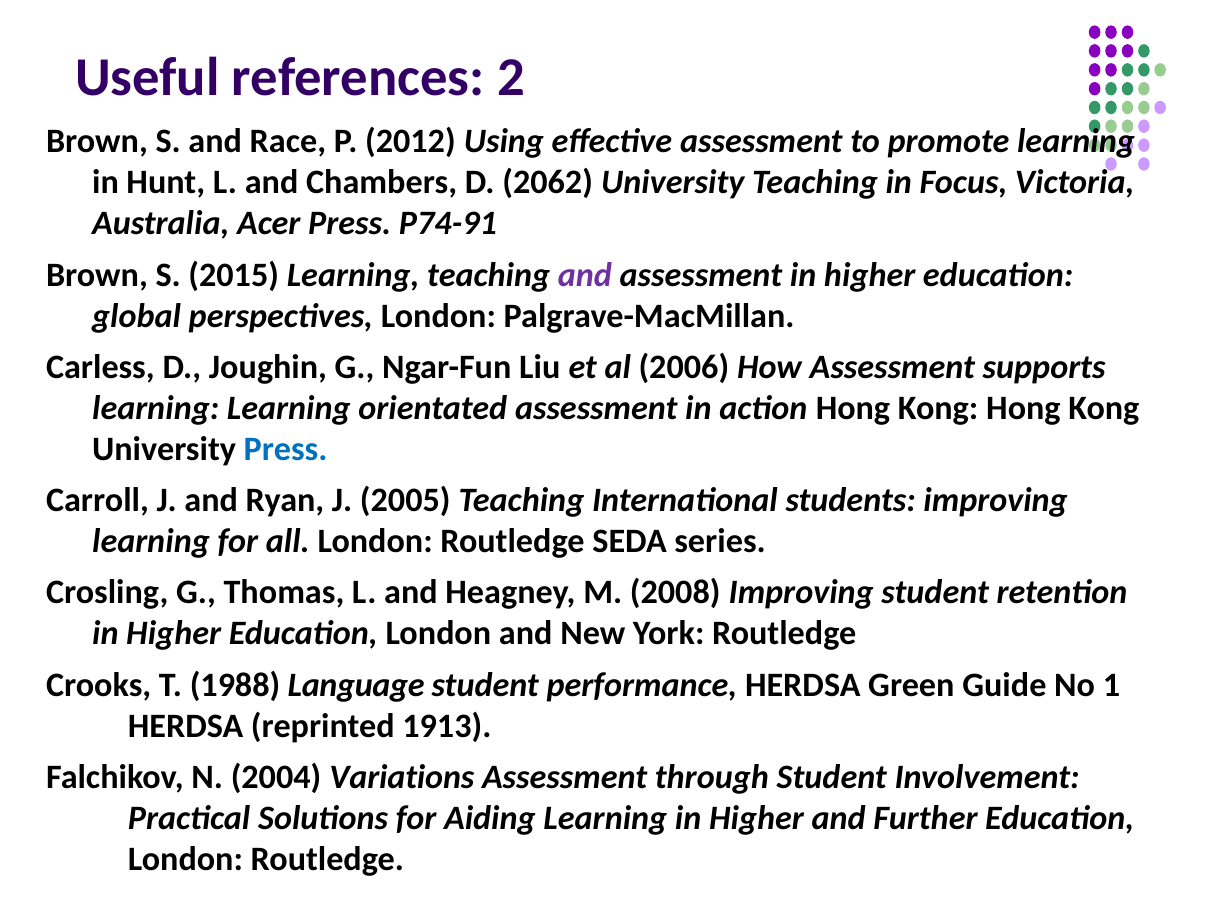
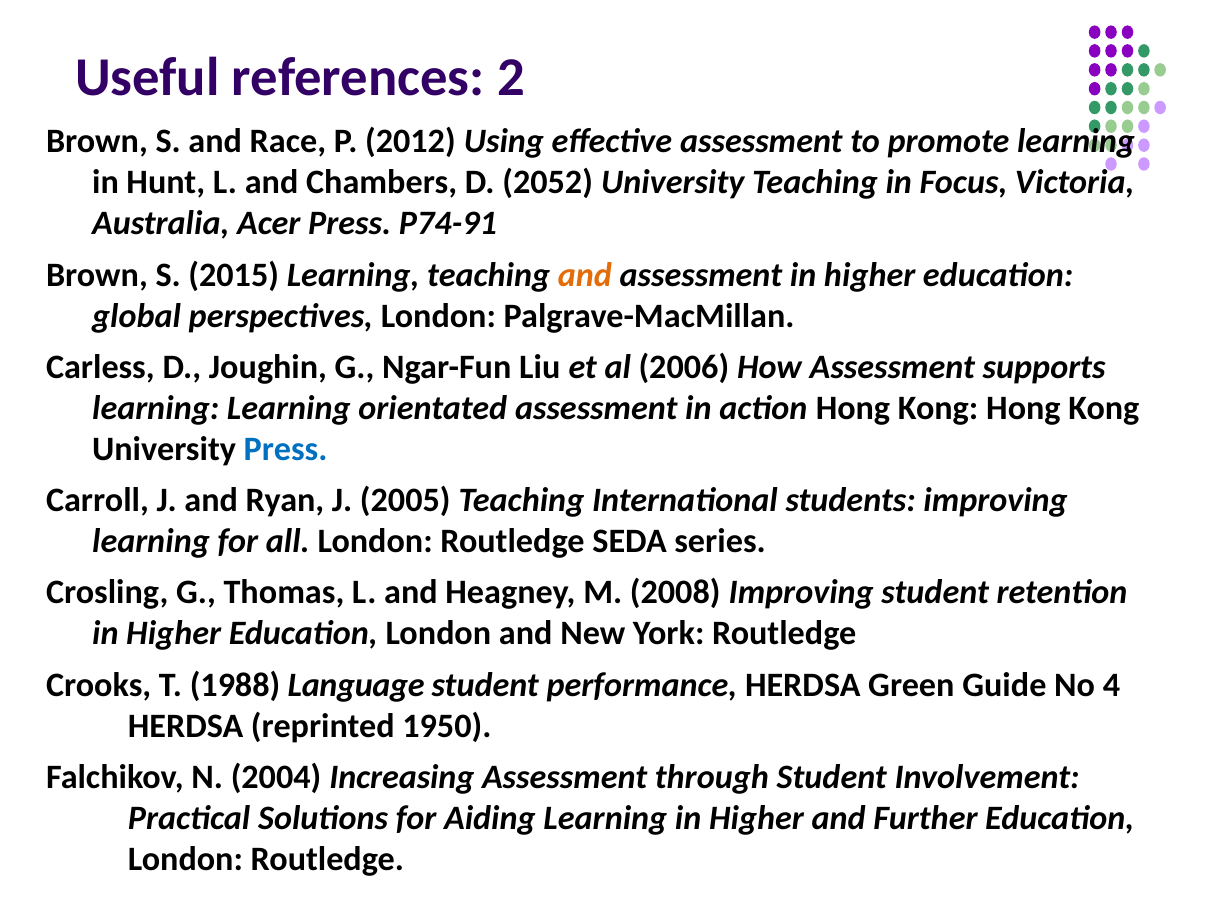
2062: 2062 -> 2052 (548, 182)
and colour: purple -> orange (585, 275)
1: 1 -> 4 (1111, 685)
1913: 1913 -> 1950 (447, 726)
Variations: Variations -> Increasing (402, 777)
